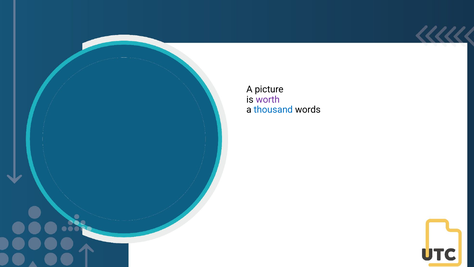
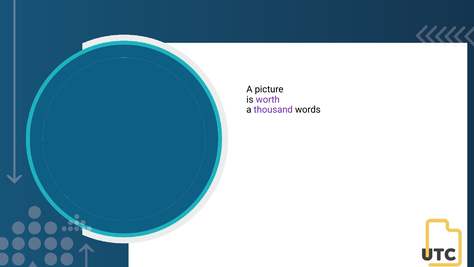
thousand colour: blue -> purple (273, 110)
